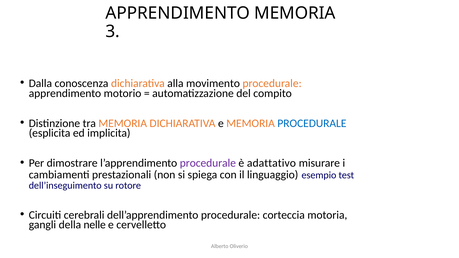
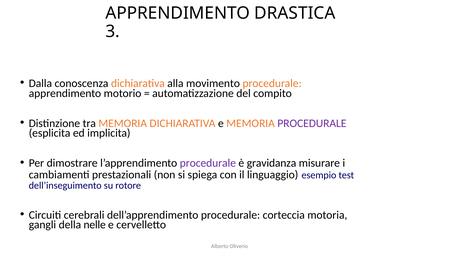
APPRENDIMENTO MEMORIA: MEMORIA -> DRASTICA (295, 13)
PROCEDURALE colour: blue -> purple (312, 123)
adattativo: adattativo -> gravidanza (272, 163)
